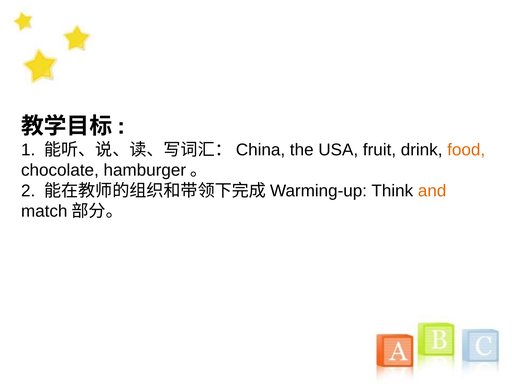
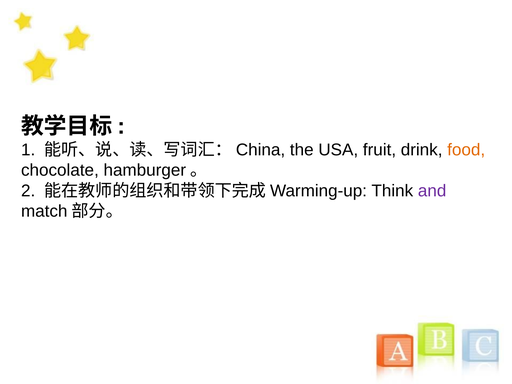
and colour: orange -> purple (432, 191)
